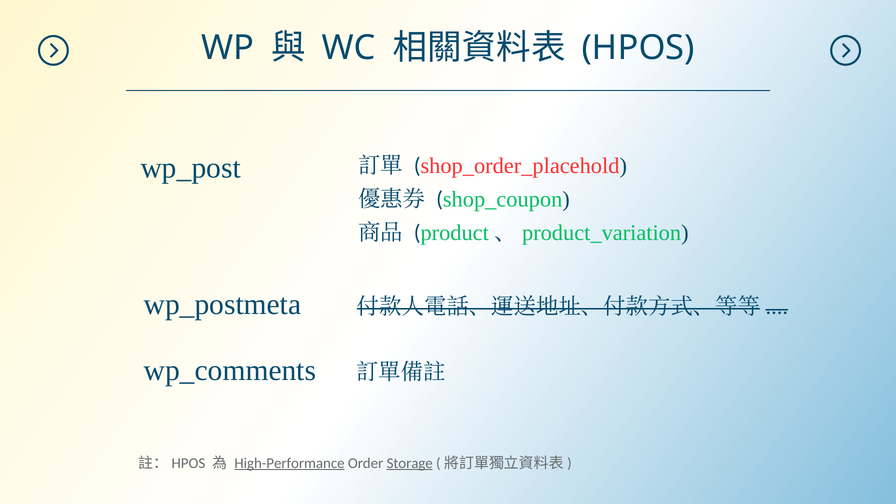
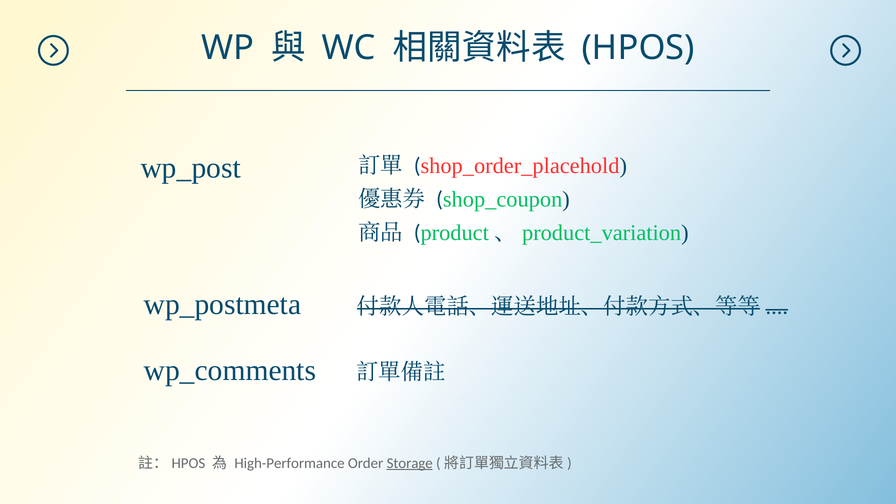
High-Performance underline: present -> none (289, 463)
